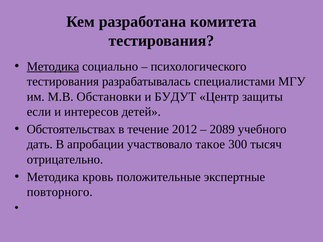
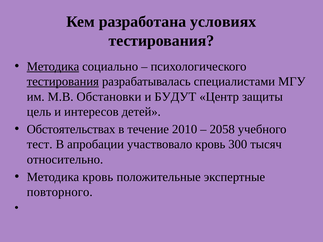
комитета: комитета -> условиях (223, 22)
тестирования underline: none -> present (63, 82)
если: если -> цель (39, 112)
2012: 2012 -> 2010 (185, 129)
2089: 2089 -> 2058 (222, 129)
дать: дать -> тест (40, 144)
участвовало такое: такое -> кровь (210, 144)
отрицательно: отрицательно -> относительно (65, 160)
